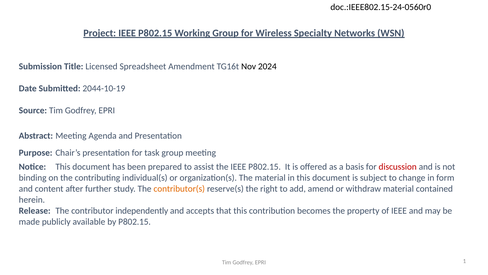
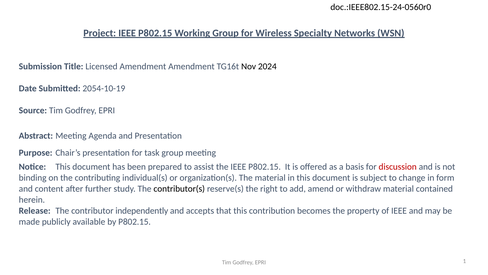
Licensed Spreadsheet: Spreadsheet -> Amendment (143, 66)
2044-10-19: 2044-10-19 -> 2054-10-19 (104, 88)
contributor(s colour: orange -> black (179, 189)
